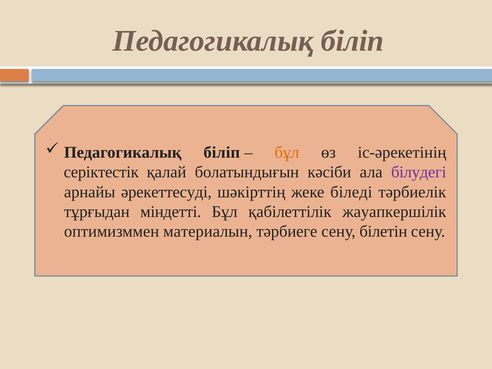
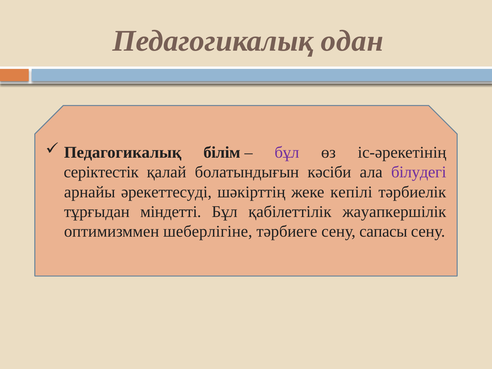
біліп: біліп -> одан (352, 41)
біліп: біліп -> білім (222, 153)
бұл colour: orange -> purple (287, 153)
біледі: біледі -> кепілі (351, 192)
материалын: материалын -> шеберлiгiне (208, 231)
білетін: білетін -> сaпaсы (383, 231)
